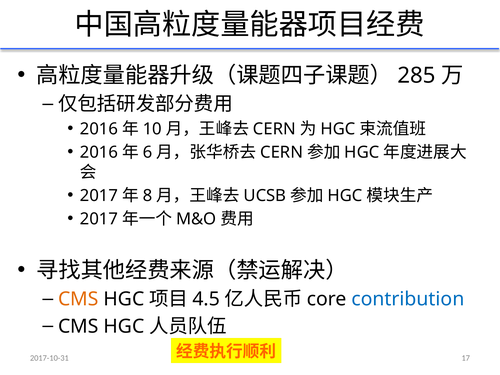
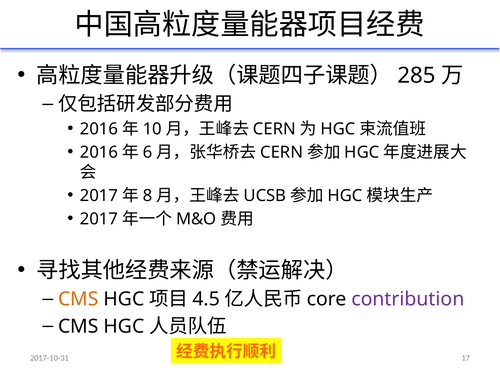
contribution colour: blue -> purple (408, 299)
